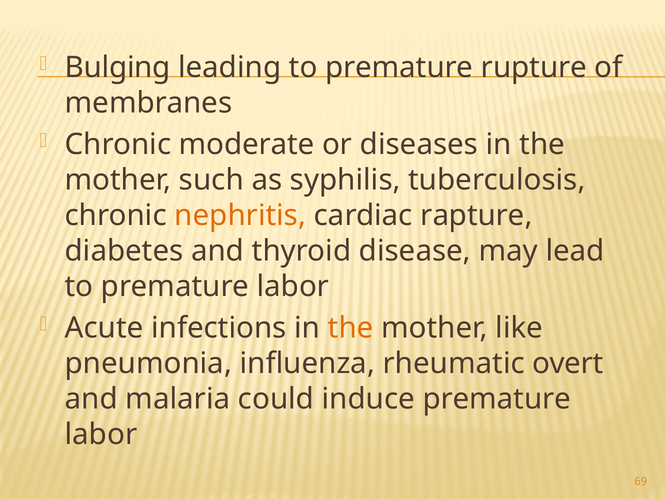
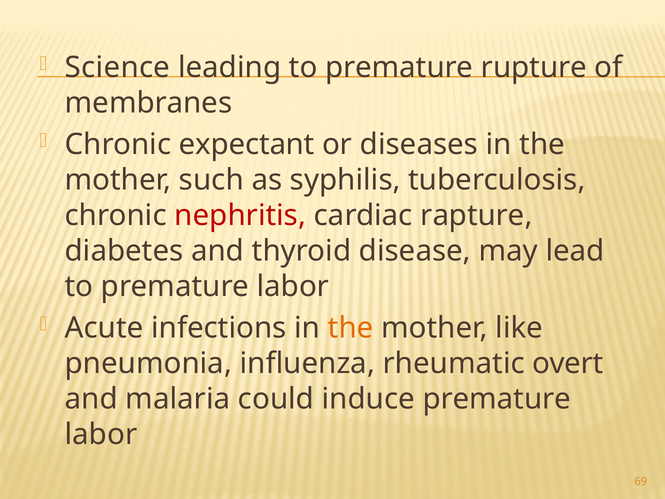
Bulging: Bulging -> Science (117, 67)
moderate: moderate -> expectant (247, 144)
nephritis colour: orange -> red (240, 215)
